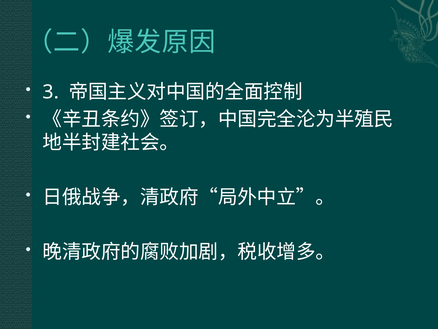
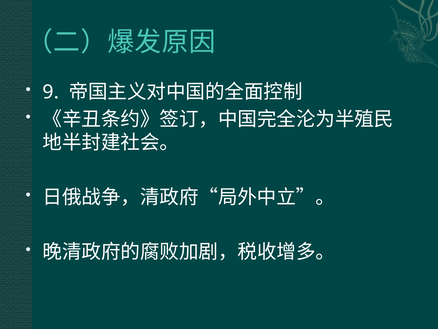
3: 3 -> 9 (51, 92)
